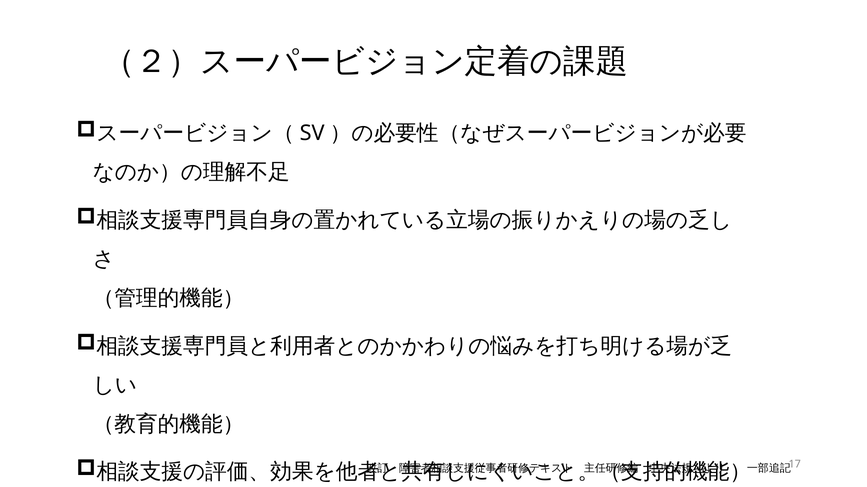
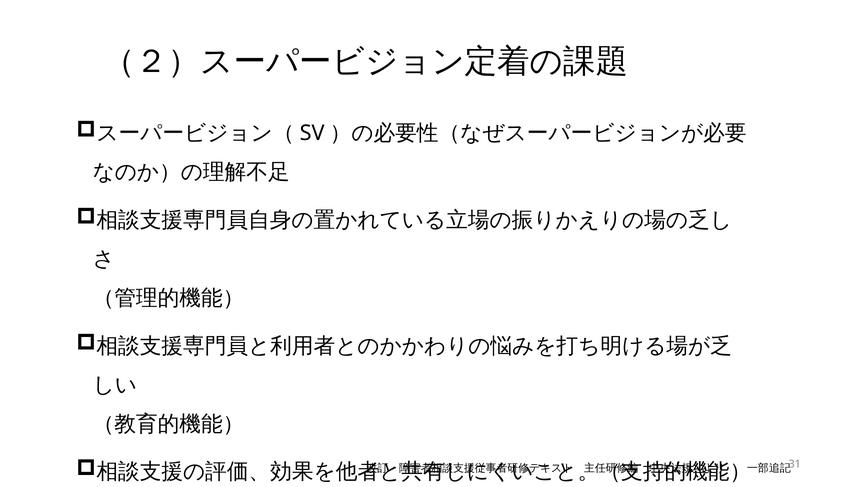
17: 17 -> 31 (795, 465)
